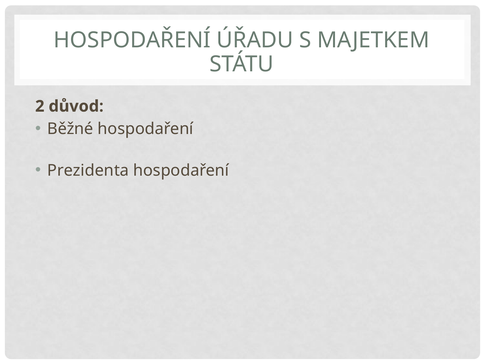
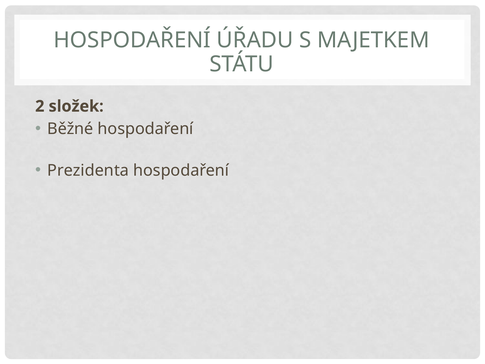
důvod: důvod -> složek (76, 106)
